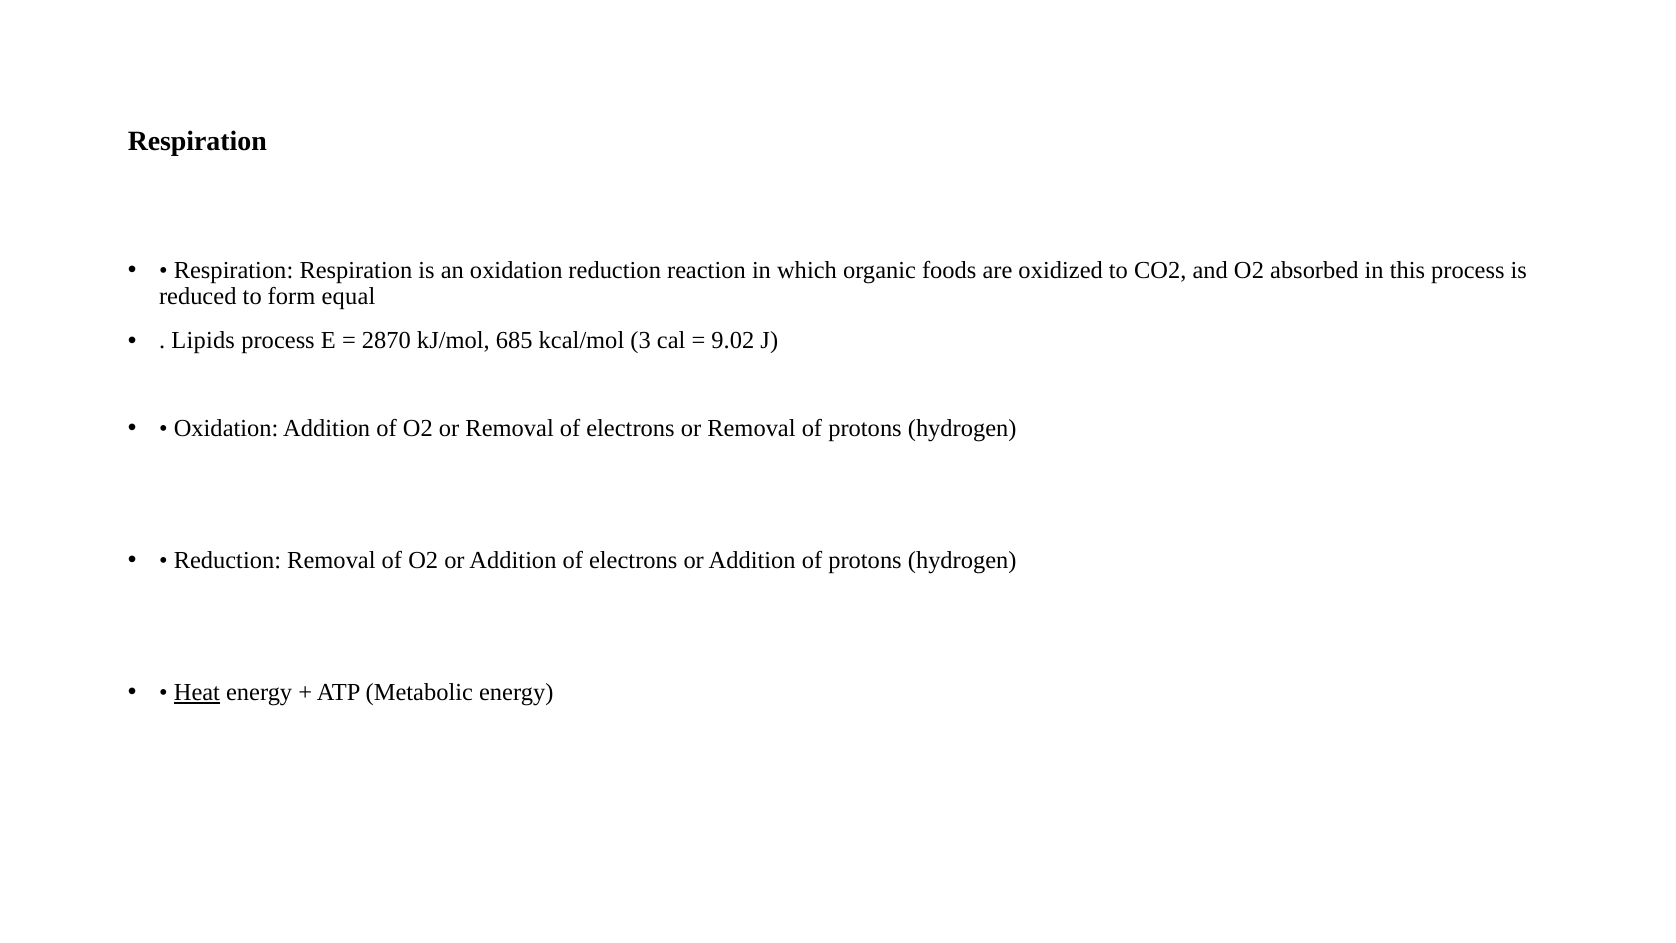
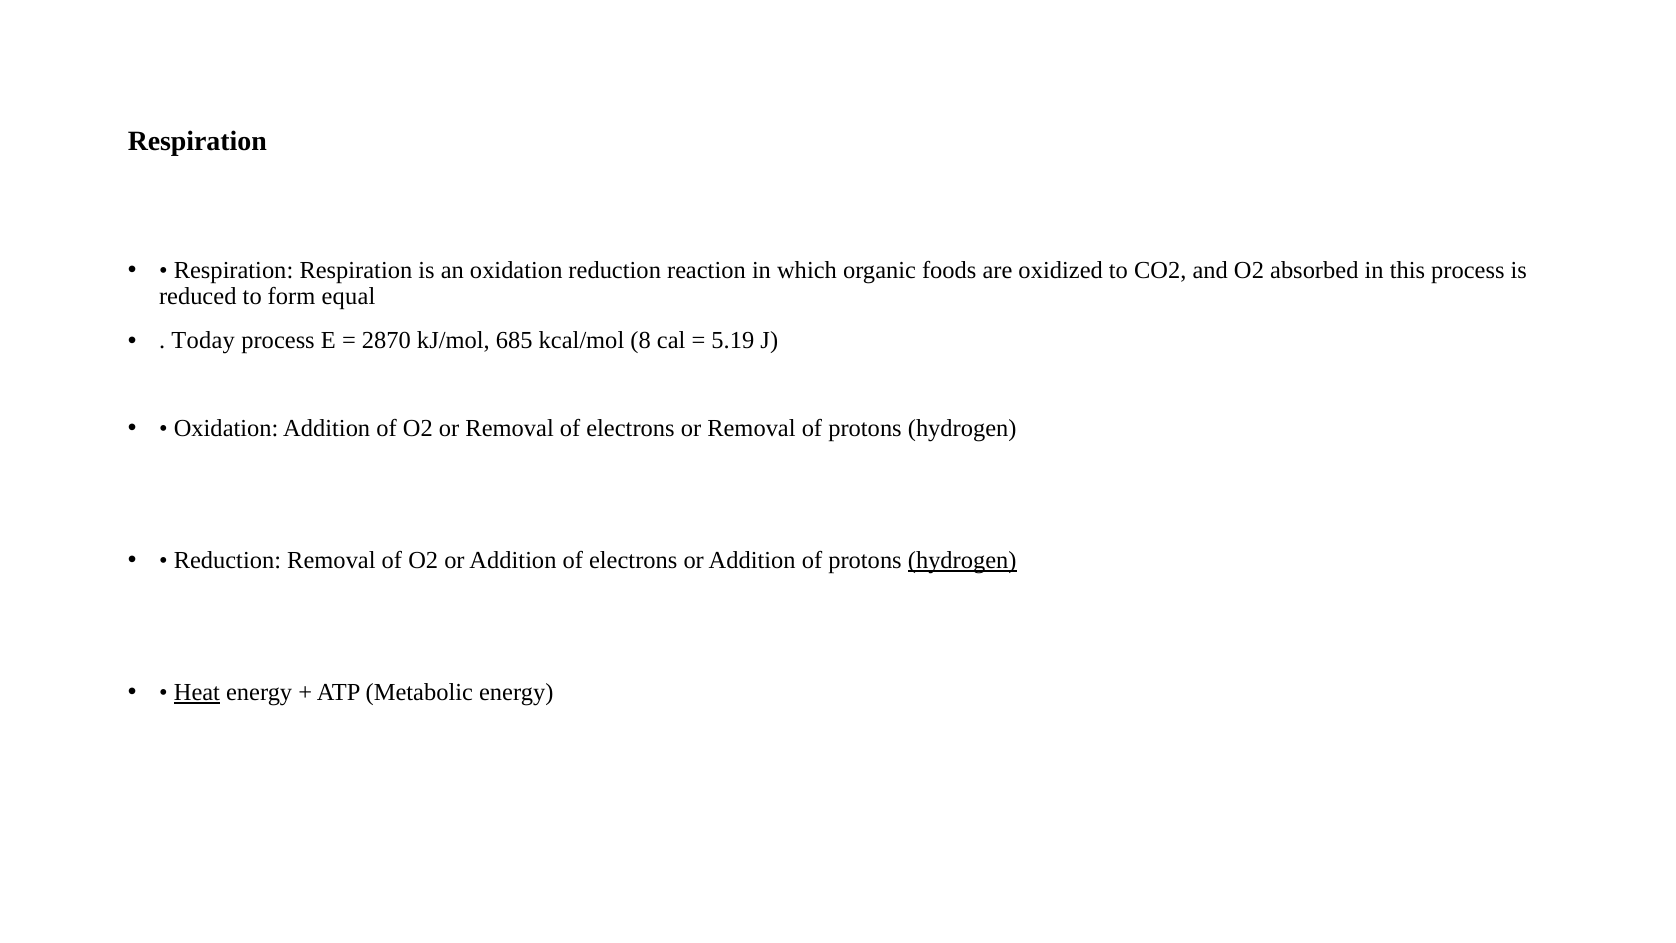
Lipids: Lipids -> Today (203, 341)
3: 3 -> 8 (641, 341)
9.02: 9.02 -> 5.19 (733, 341)
hydrogen underline: none -> present (962, 560)
